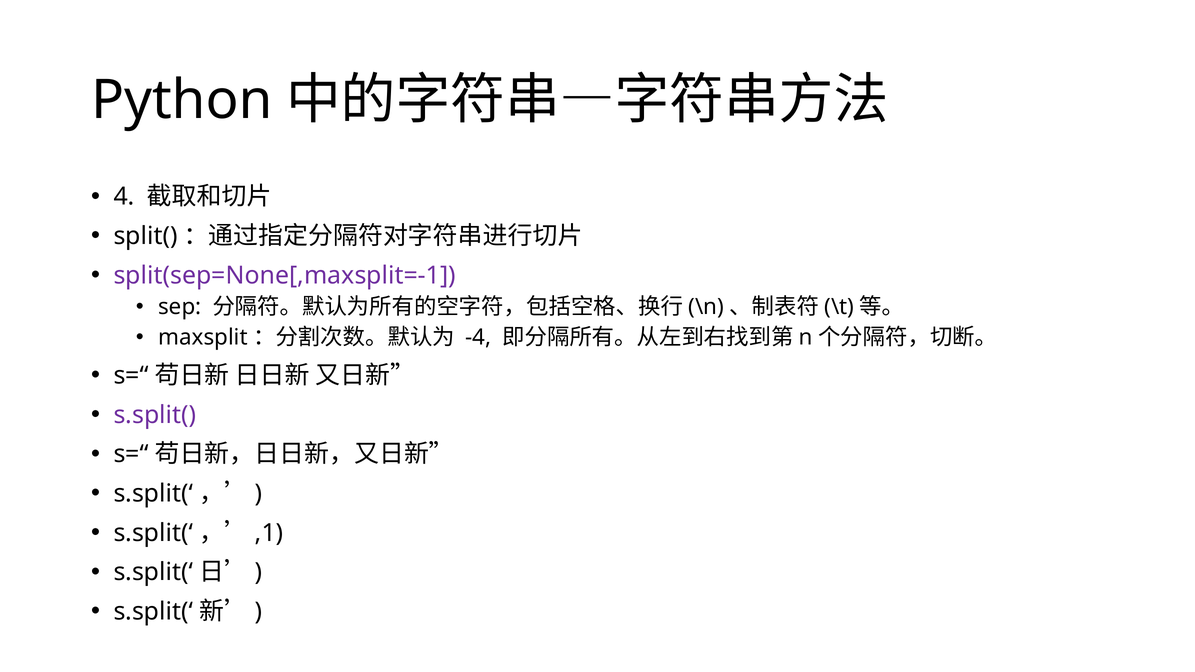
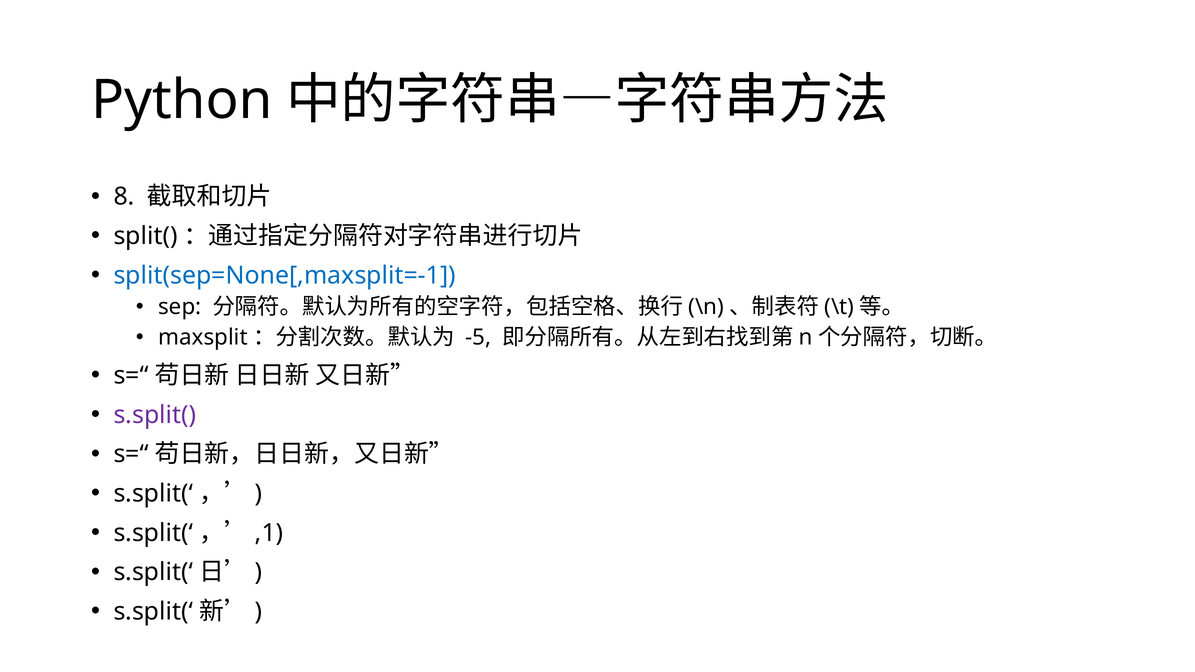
4: 4 -> 8 (124, 197)
split(sep=None[,maxsplit=-1 colour: purple -> blue (285, 275)
-4: -4 -> -5 (478, 338)
